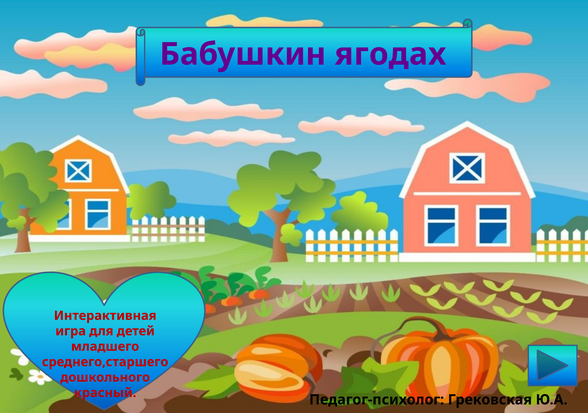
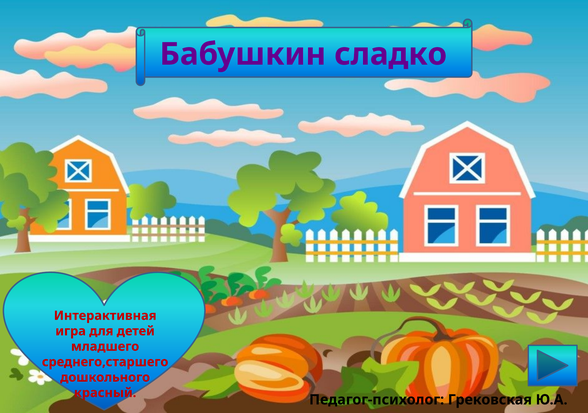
ягодах: ягодах -> сладко (391, 54)
